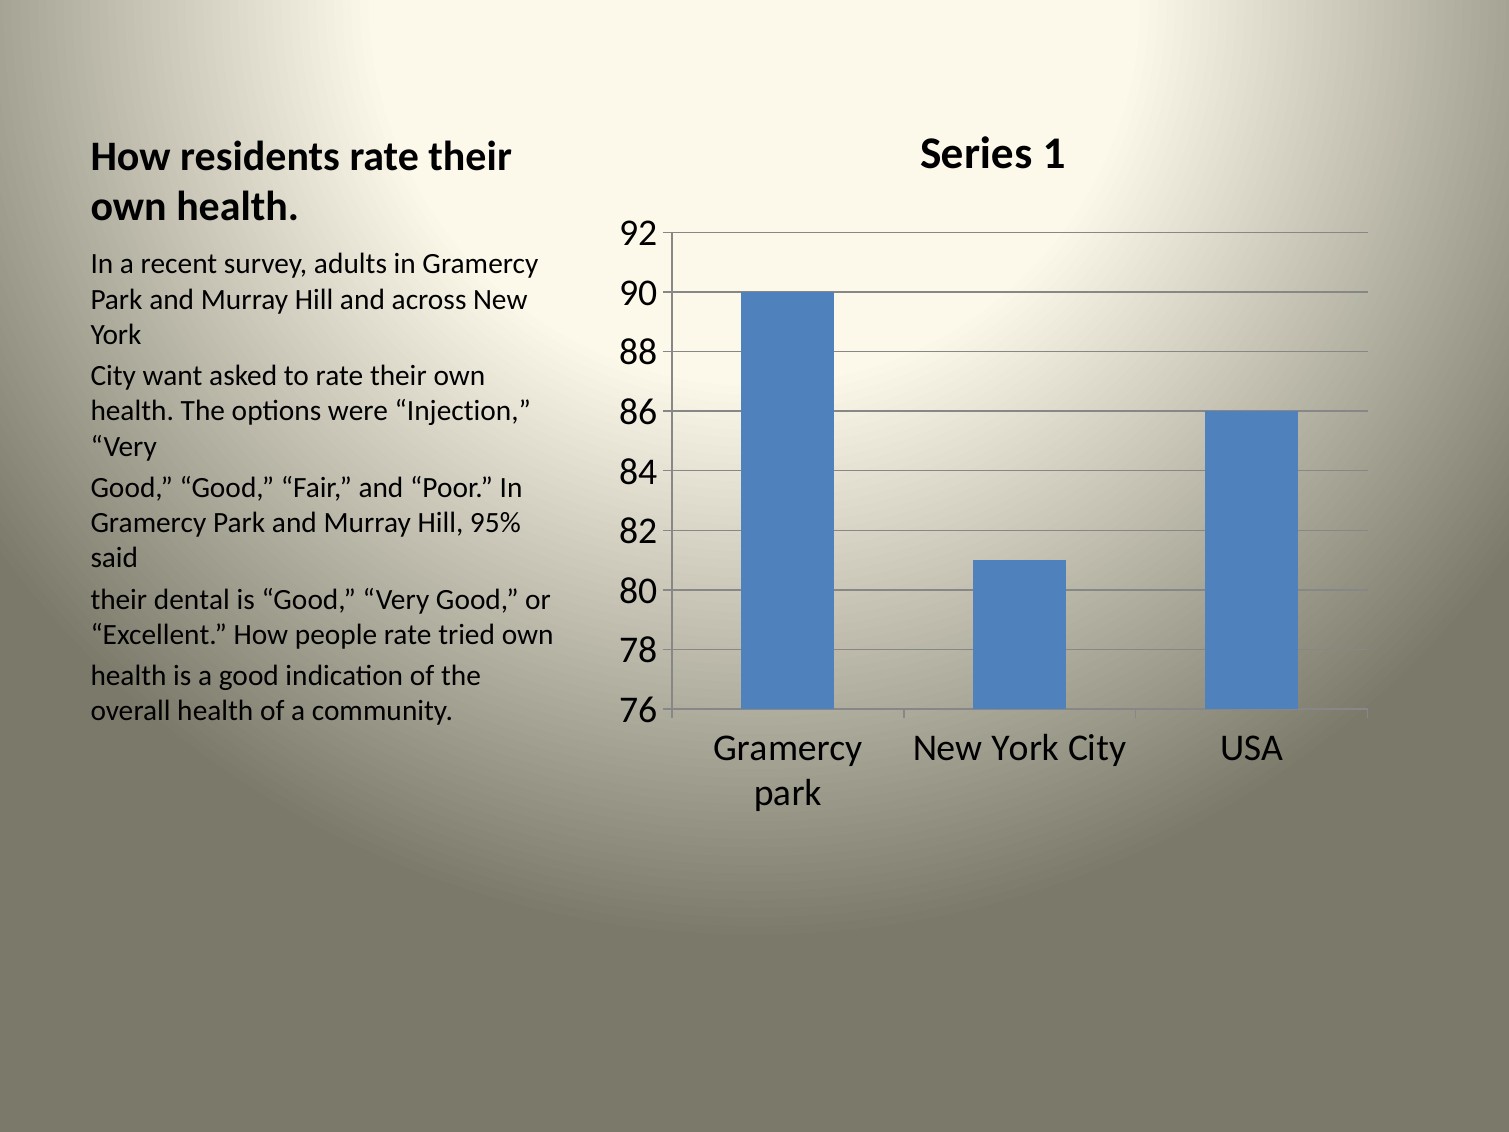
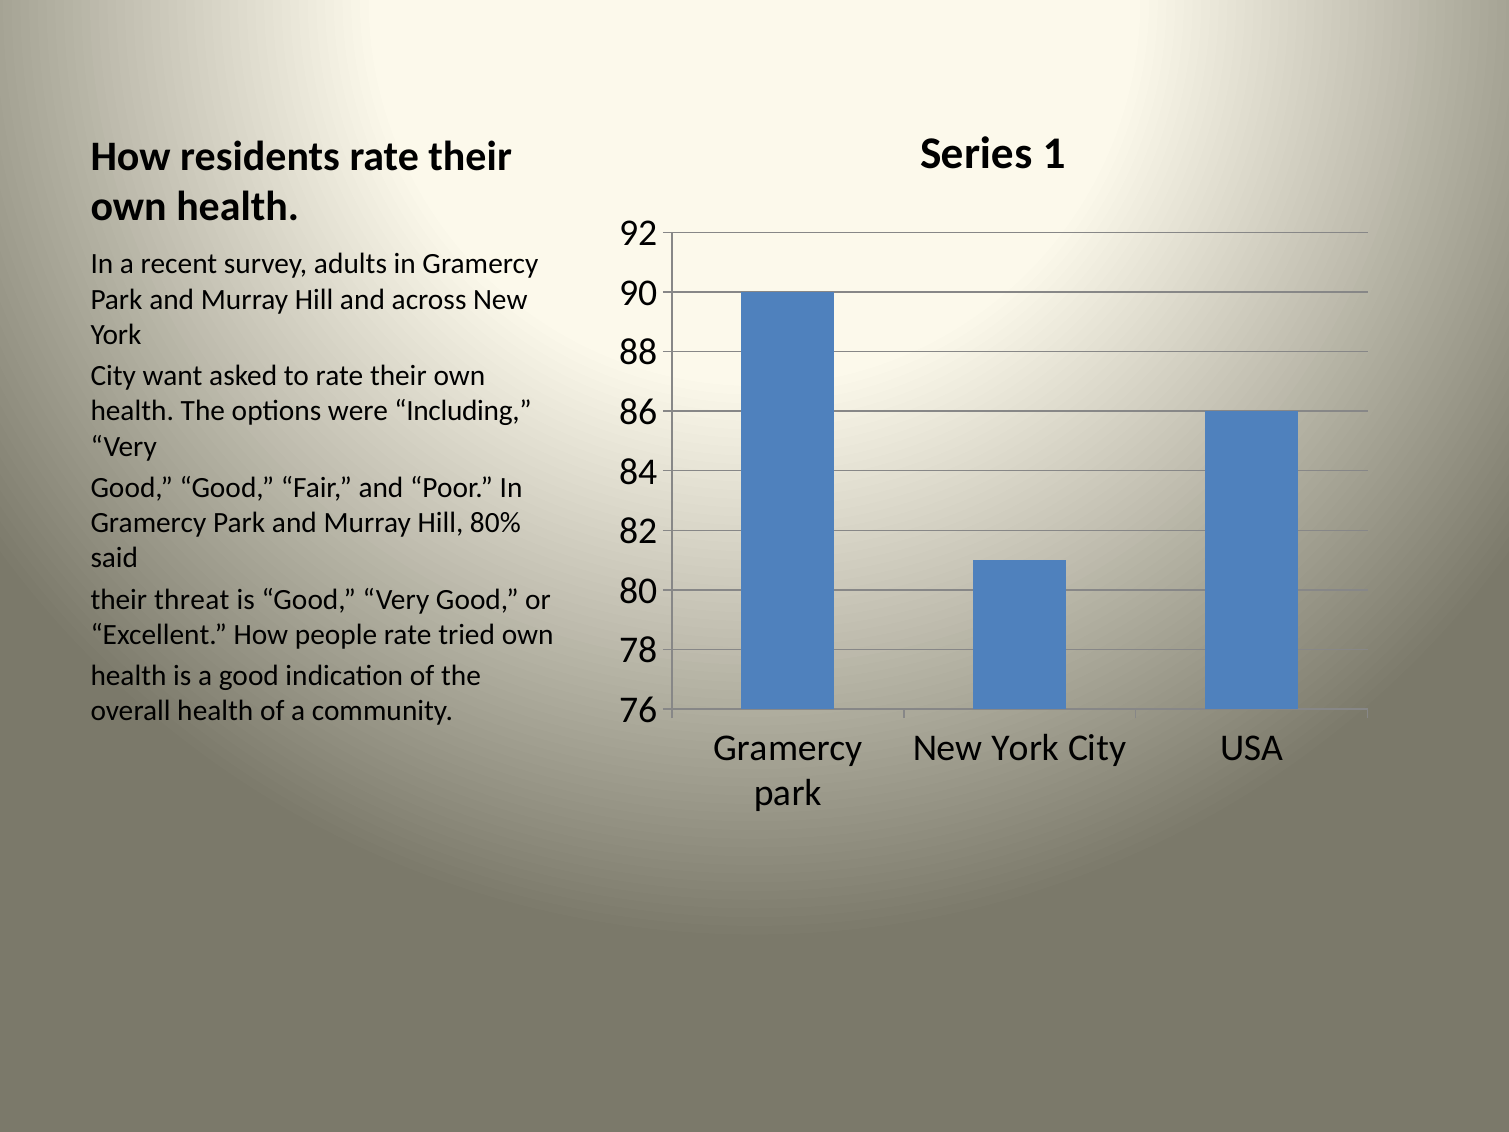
Injection: Injection -> Including (463, 411)
95%: 95% -> 80% (495, 523)
dental: dental -> threat (192, 599)
